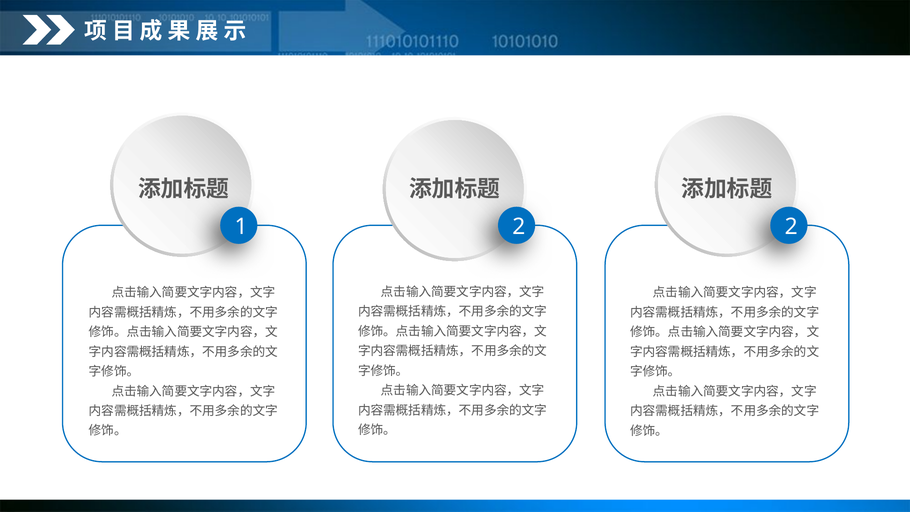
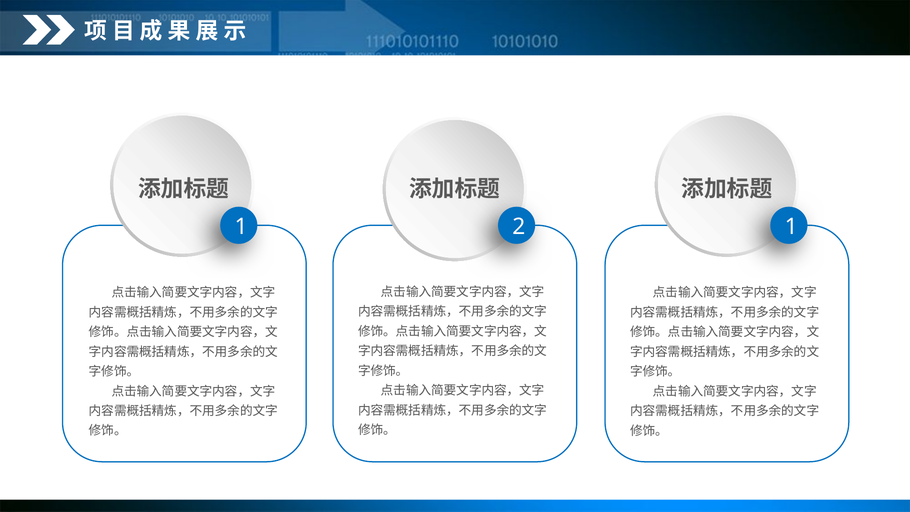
2 2: 2 -> 1 (791, 227)
